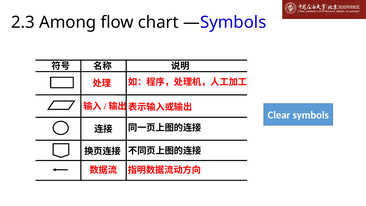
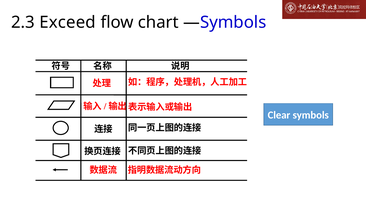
Among: Among -> Exceed (68, 22)
